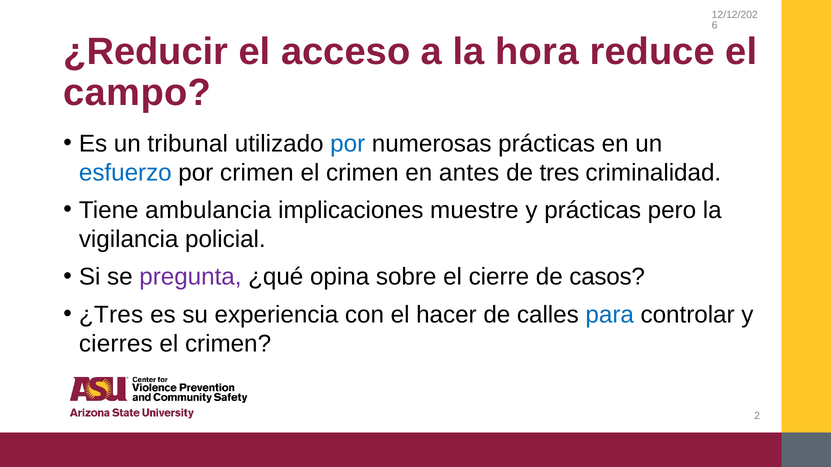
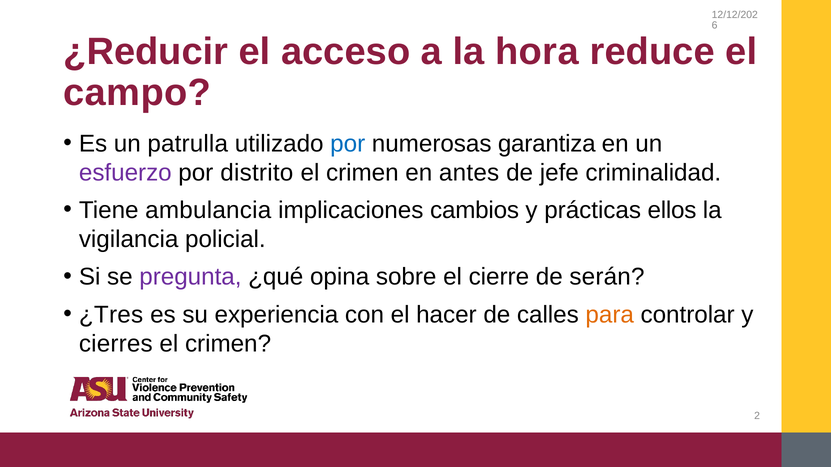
tribunal: tribunal -> patrulla (188, 144)
numerosas prácticas: prácticas -> garantiza (547, 144)
esfuerzo colour: blue -> purple (125, 173)
por crimen: crimen -> distrito (257, 173)
tres: tres -> jefe (559, 173)
muestre: muestre -> cambios (475, 210)
pero: pero -> ellos (672, 210)
casos: casos -> serán (607, 277)
para colour: blue -> orange (610, 315)
